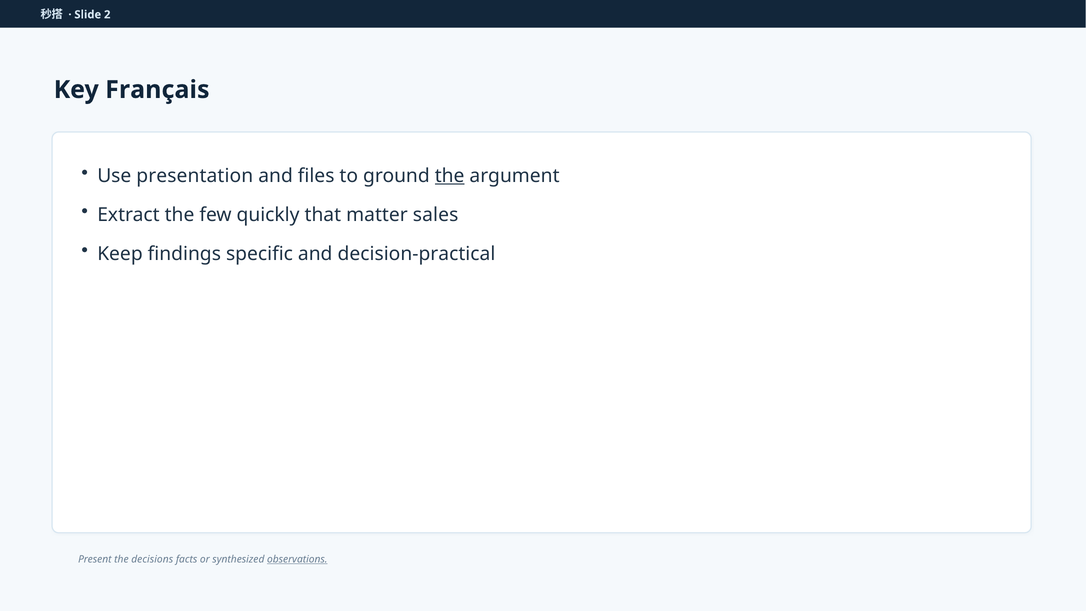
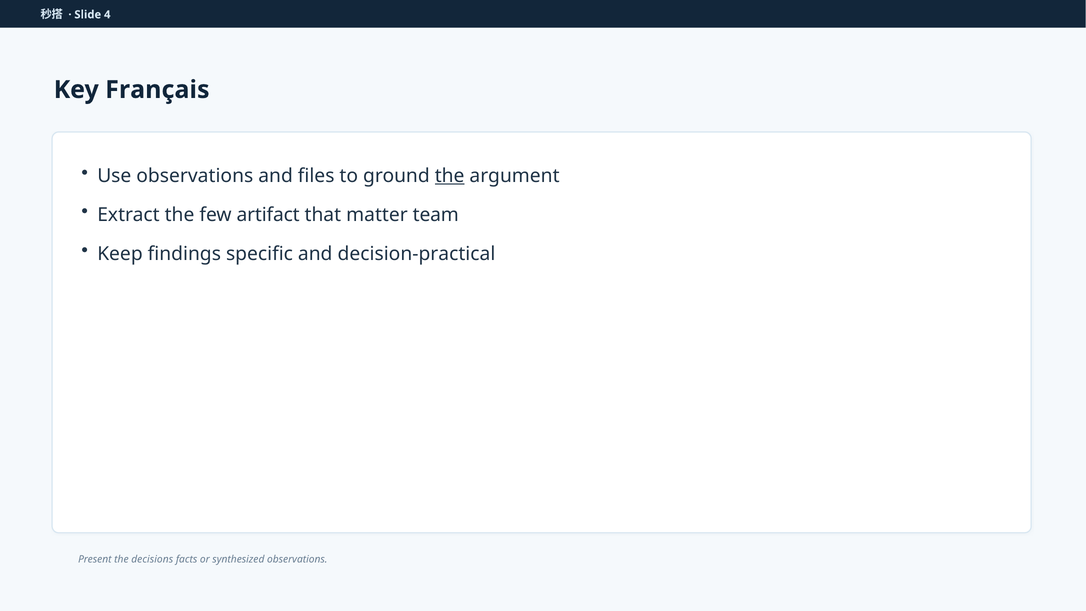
2: 2 -> 4 (107, 15)
Use presentation: presentation -> observations (195, 176)
quickly: quickly -> artifact (268, 215)
sales: sales -> team (436, 215)
observations underline: present -> none (297, 559)
